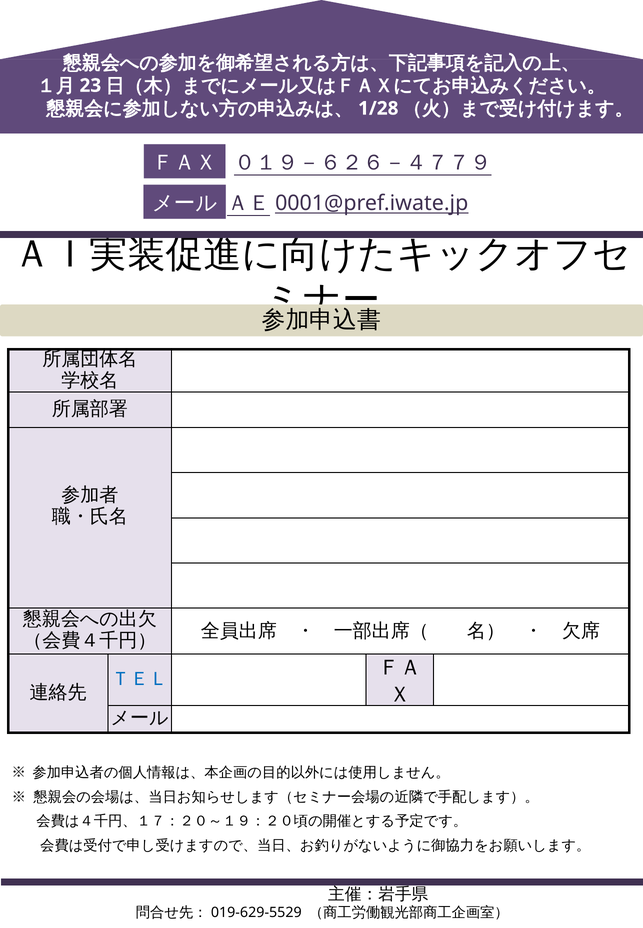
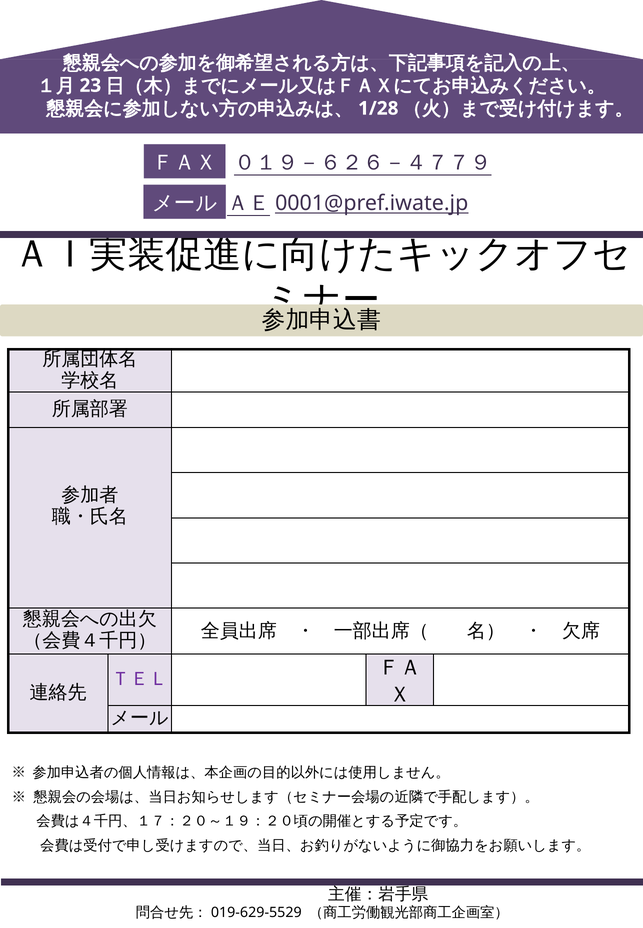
ＴＥＬ colour: blue -> purple (140, 679)
